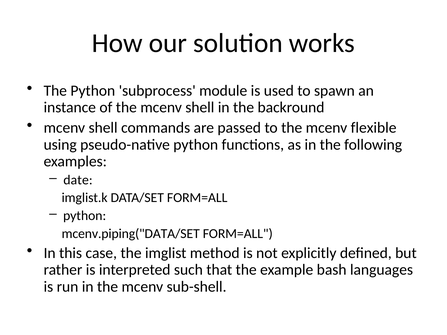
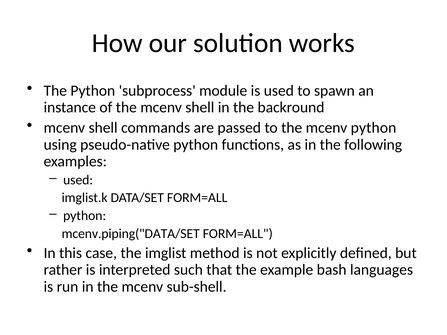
mcenv flexible: flexible -> python (374, 128)
date: date -> used (78, 180)
